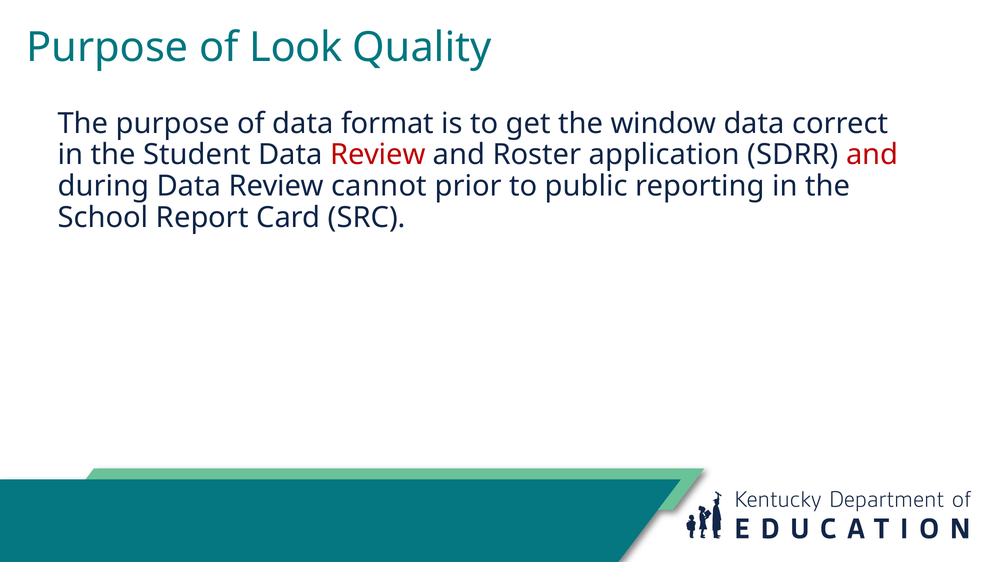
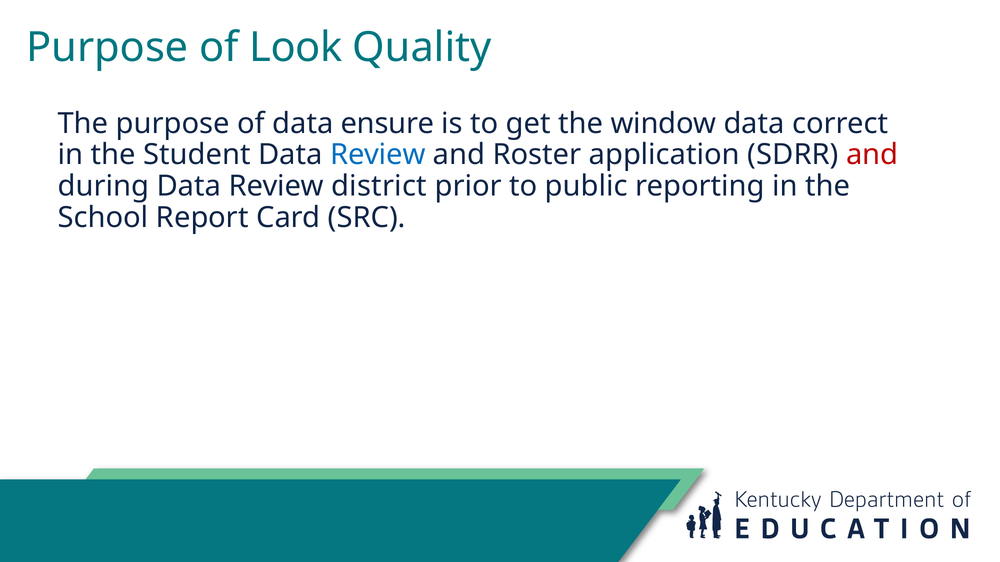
format: format -> ensure (387, 124)
Review colour: red -> blue (378, 155)
cannot: cannot -> district (379, 186)
